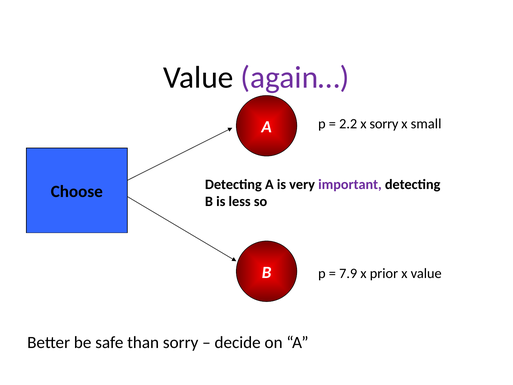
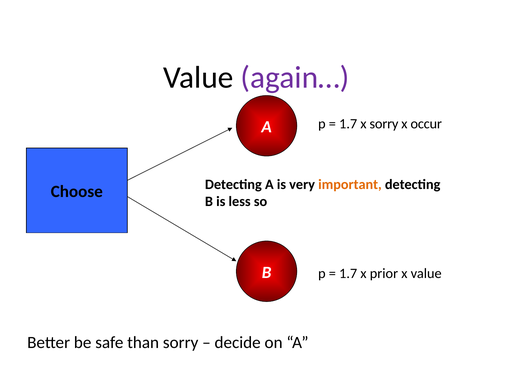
2.2: 2.2 -> 1.7 (348, 124)
small: small -> occur (426, 124)
important colour: purple -> orange (350, 184)
7.9: 7.9 -> 1.7 (348, 273)
